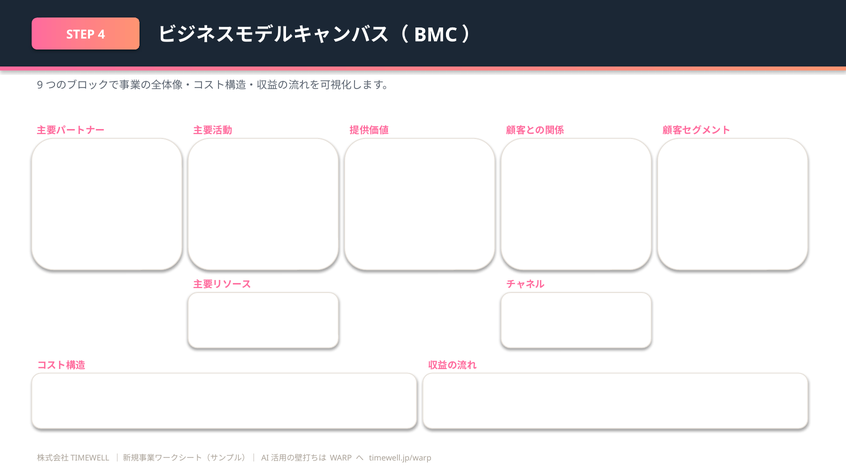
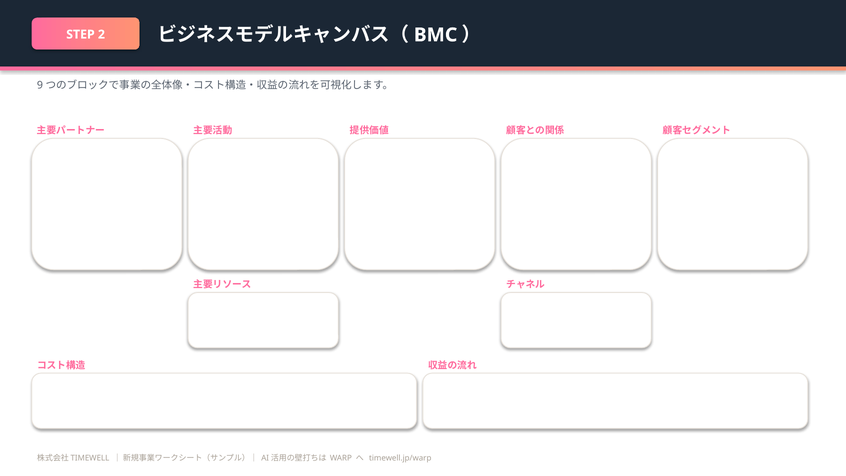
4: 4 -> 2 (101, 34)
